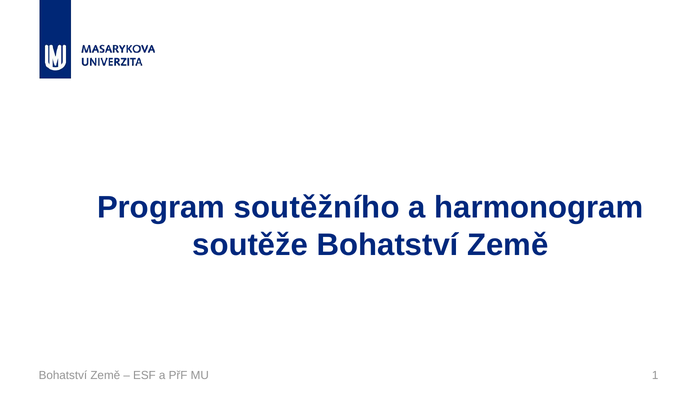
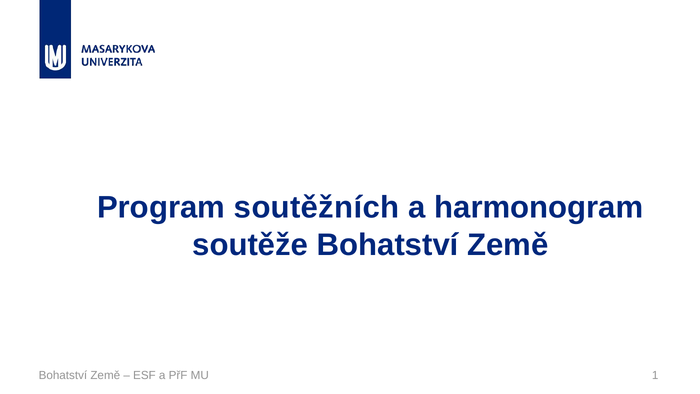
soutěžního: soutěžního -> soutěžních (317, 207)
